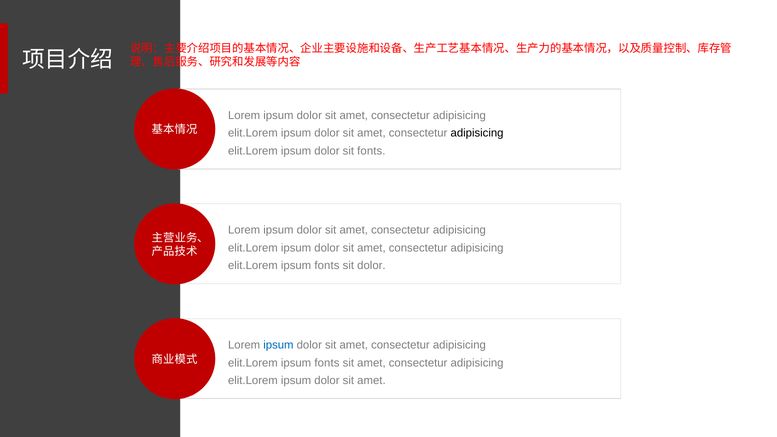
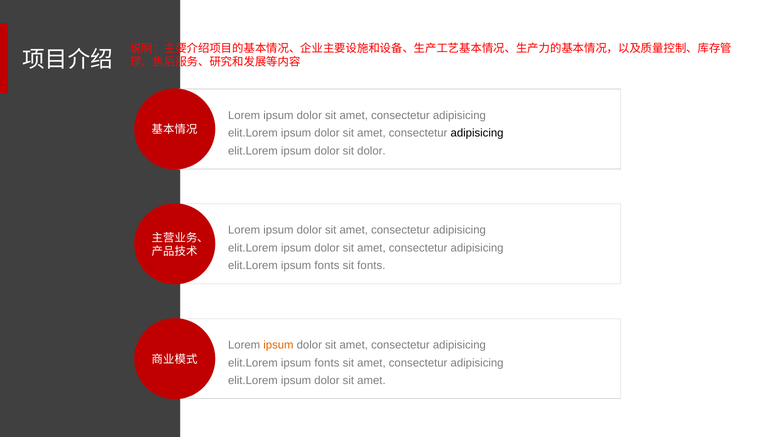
sit fonts: fonts -> dolor (371, 151)
sit dolor: dolor -> fonts (371, 266)
ipsum colour: blue -> orange (278, 345)
